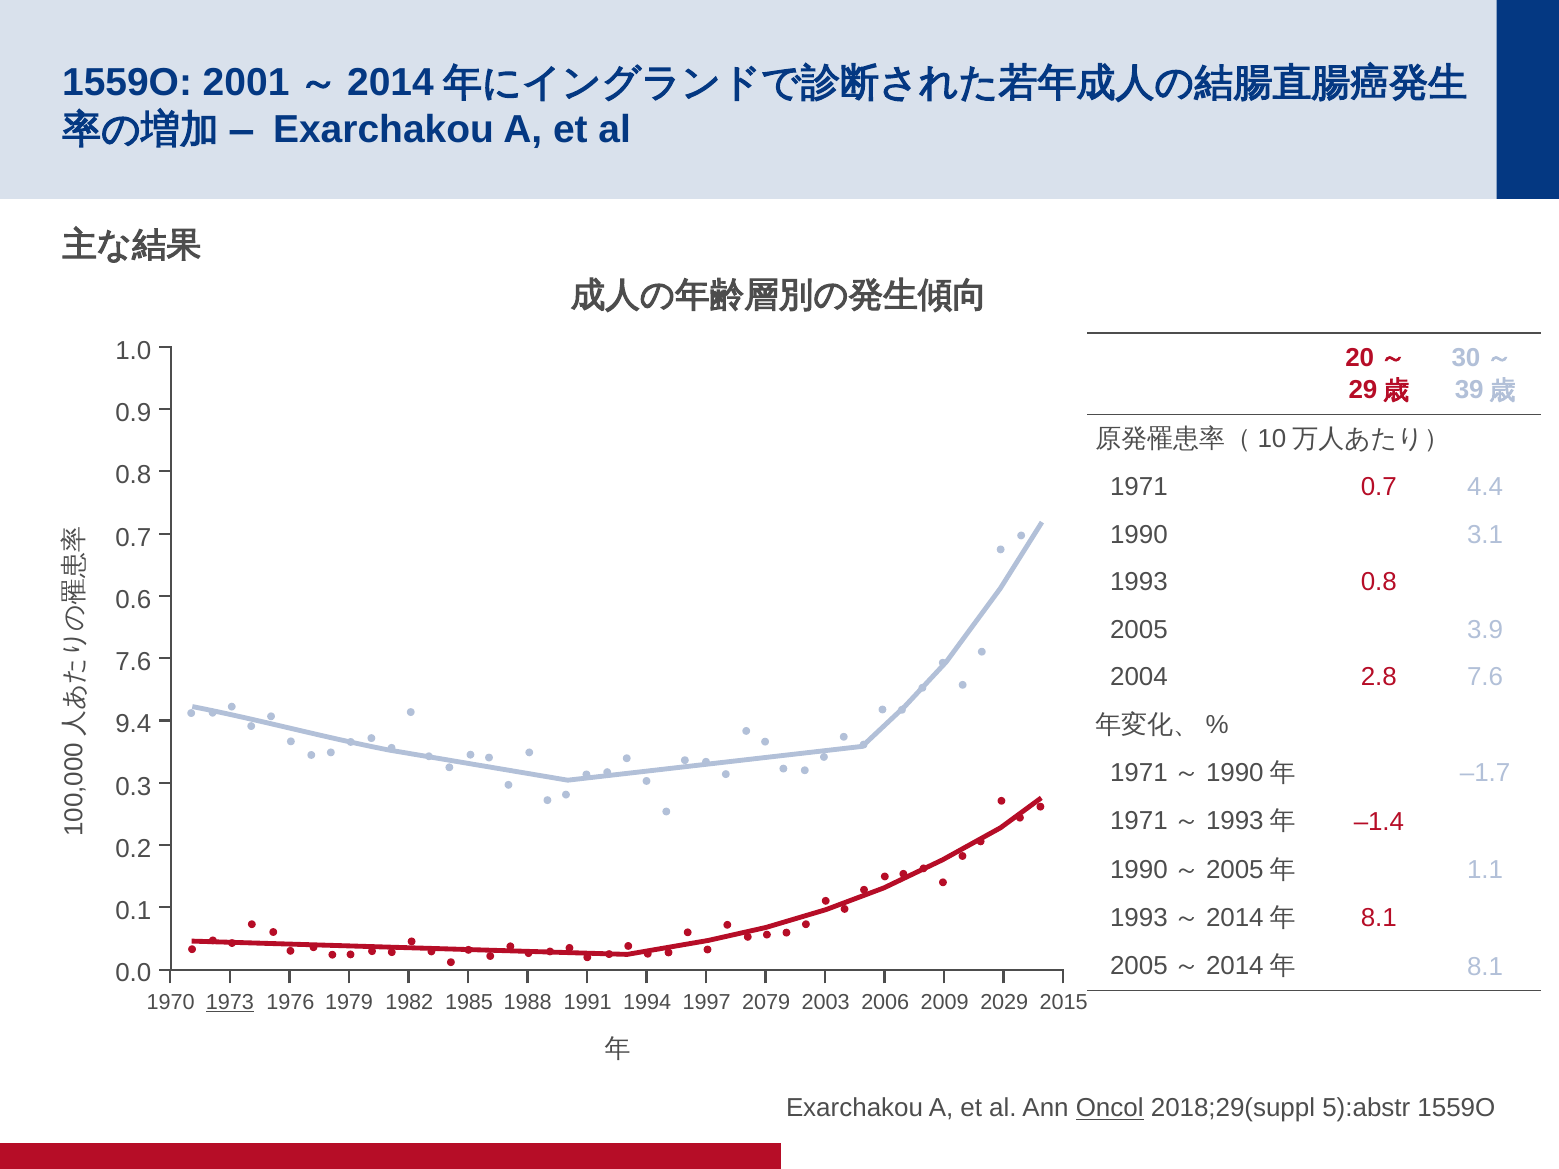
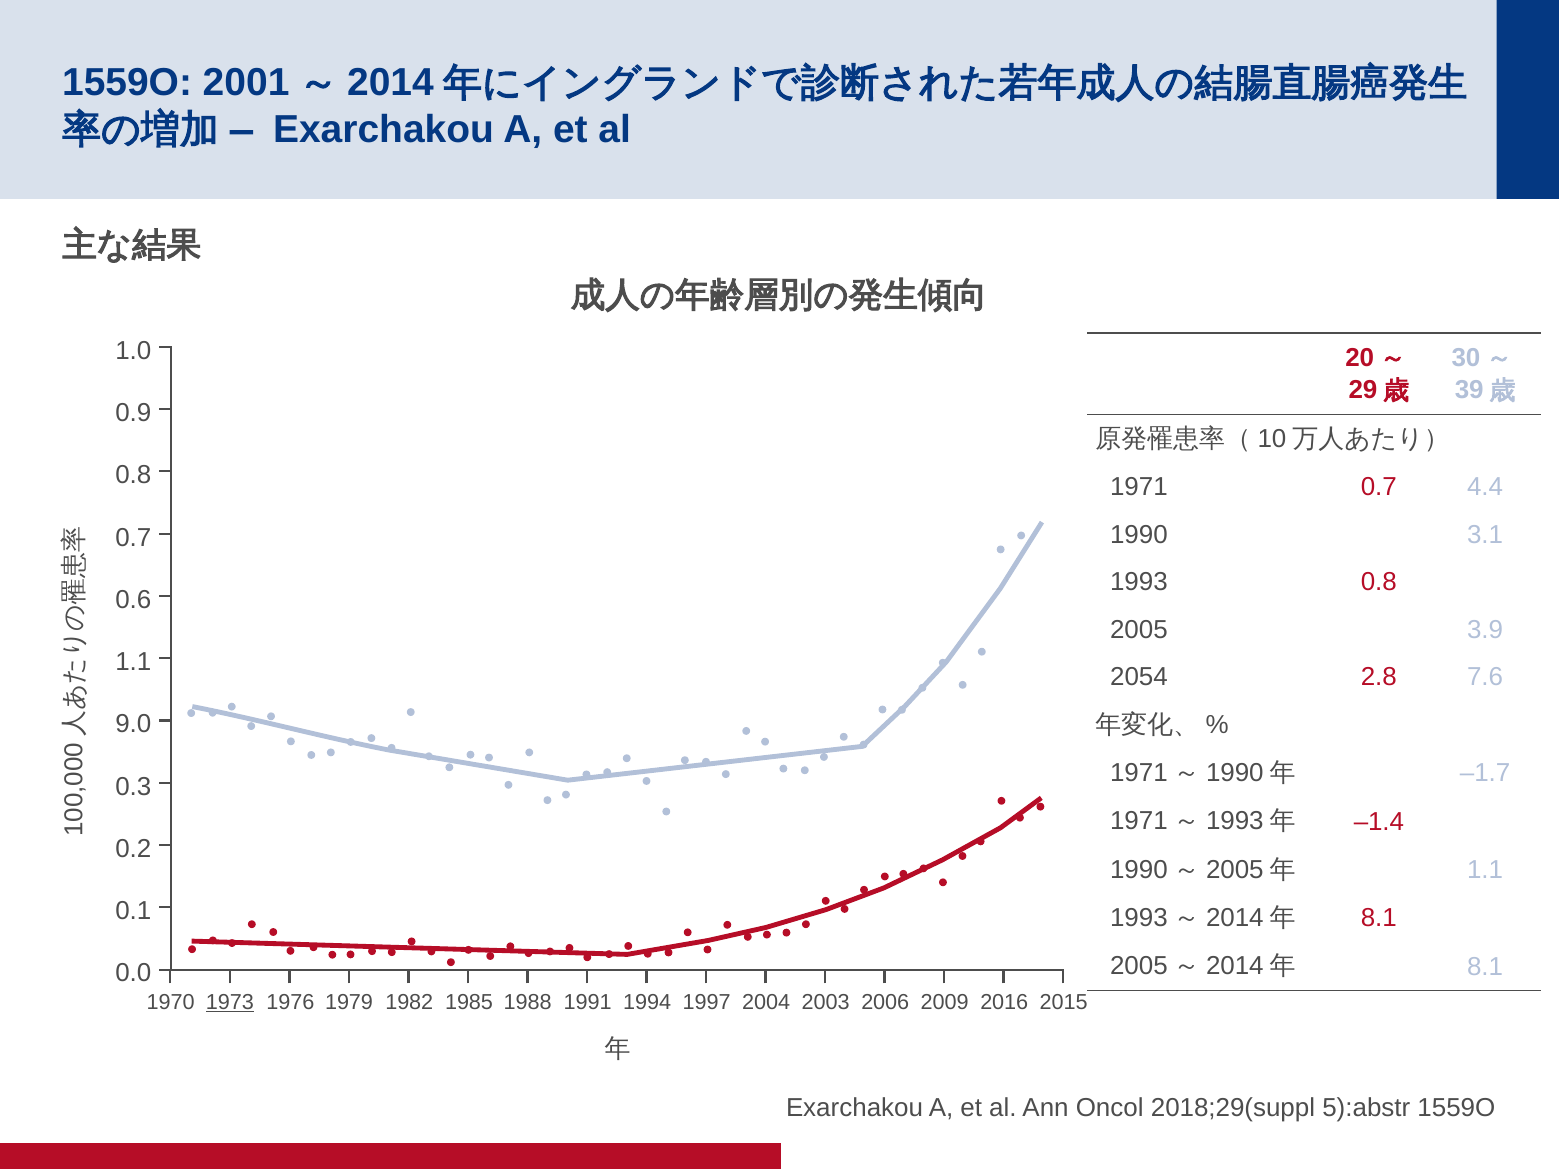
7.6: 7.6 -> 1.1 (133, 662)
2004: 2004 -> 2054 (1139, 677)
9.4: 9.4 -> 9.0 (133, 725)
2079: 2079 -> 2004 (766, 1003)
2029: 2029 -> 2016 (1004, 1003)
Oncol underline: present -> none (1110, 1109)
